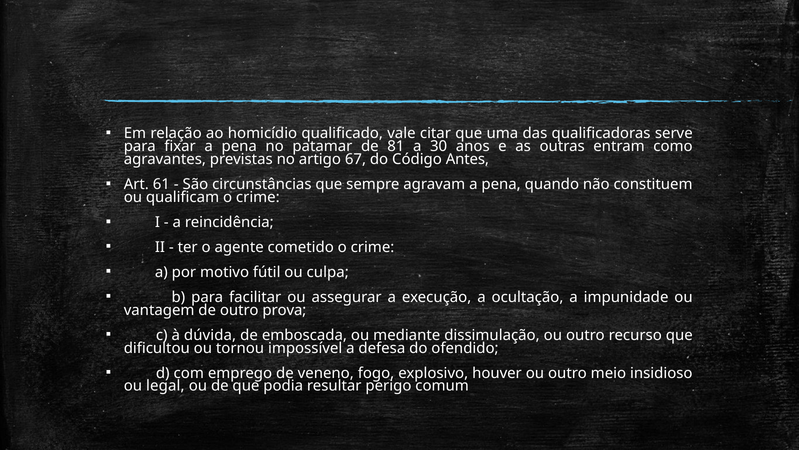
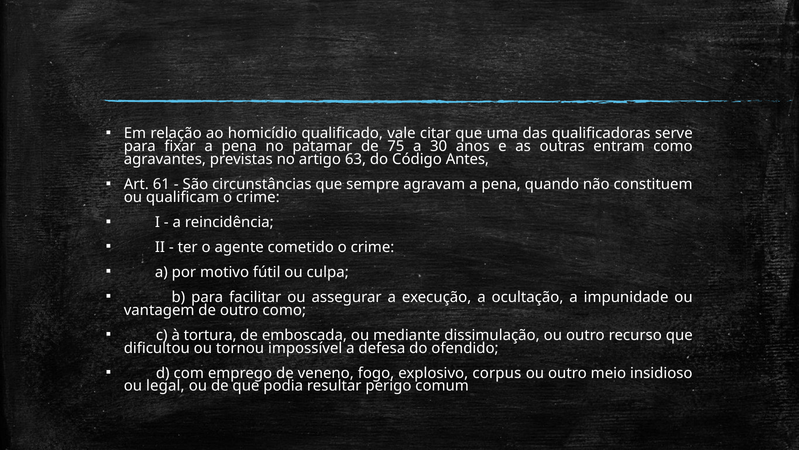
81: 81 -> 75 (396, 146)
67: 67 -> 63 (355, 159)
outro prova: prova -> como (284, 310)
dúvida: dúvida -> tortura (210, 335)
houver: houver -> corpus (497, 373)
